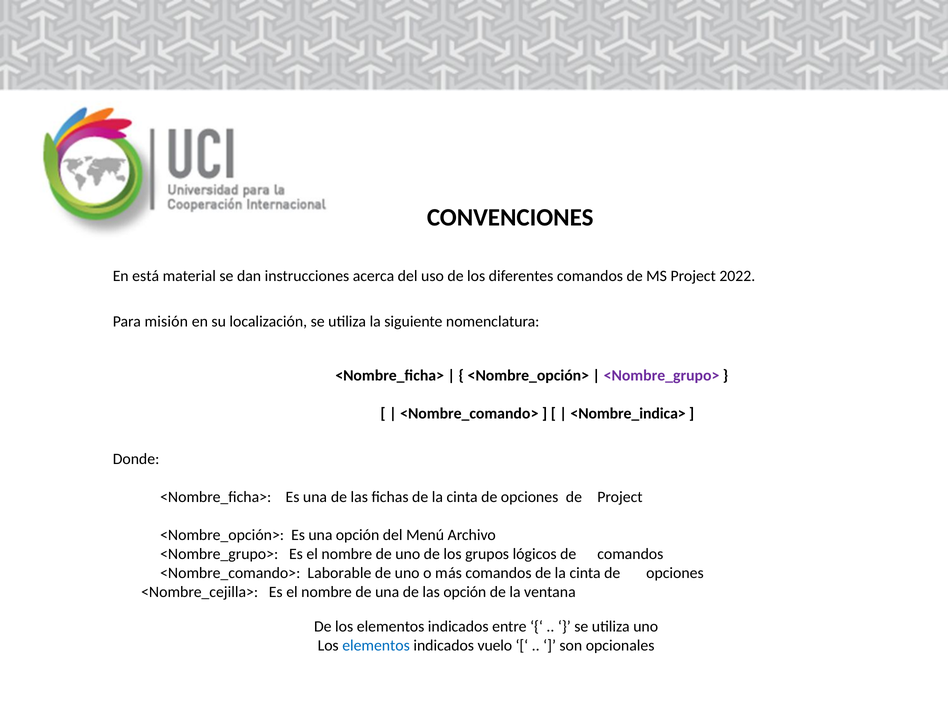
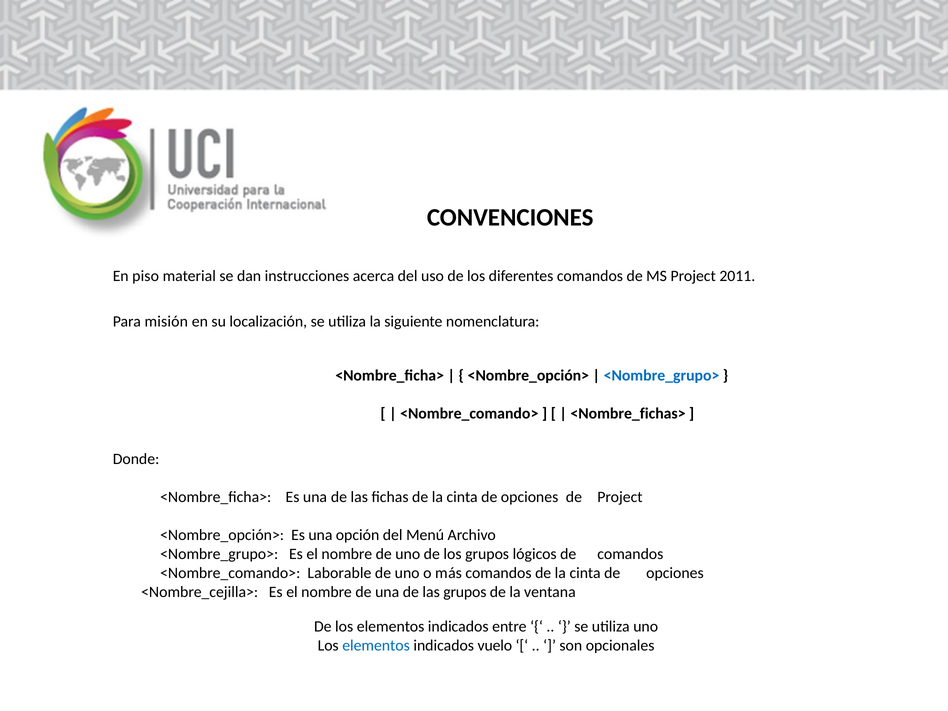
está: está -> piso (146, 276)
2022: 2022 -> 2011 (737, 276)
<Nombre_grupo> colour: purple -> blue (662, 375)
<Nombre_indica>: <Nombre_indica> -> <Nombre_fichas> (628, 413)
las opción: opción -> grupos (465, 592)
